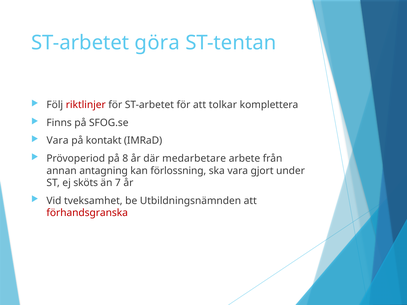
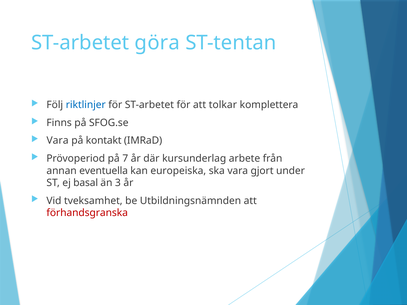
riktlinjer colour: red -> blue (86, 105)
8: 8 -> 7 (125, 159)
medarbetare: medarbetare -> kursunderlag (194, 159)
antagning: antagning -> eventuella (104, 171)
förlossning: förlossning -> europeiska (178, 171)
sköts: sköts -> basal (86, 183)
7: 7 -> 3 (118, 183)
